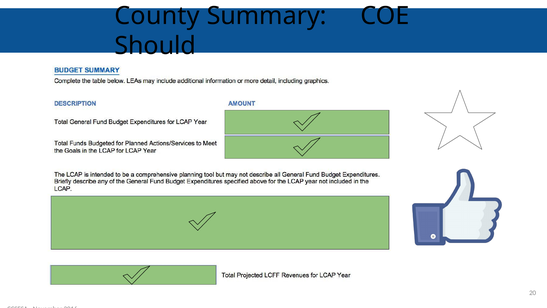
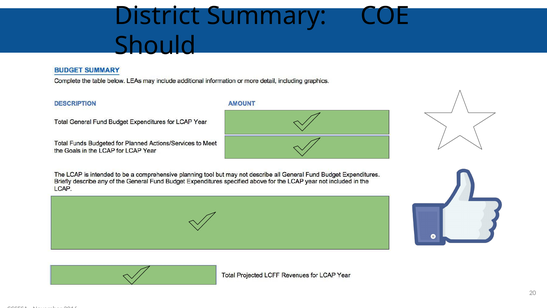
County: County -> District (157, 16)
